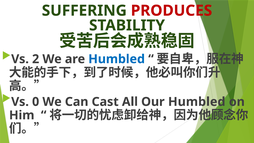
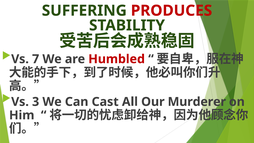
2: 2 -> 7 (36, 59)
Humbled colour: blue -> red (117, 59)
0: 0 -> 3 (36, 102)
Our Humbled: Humbled -> Murderer (197, 102)
